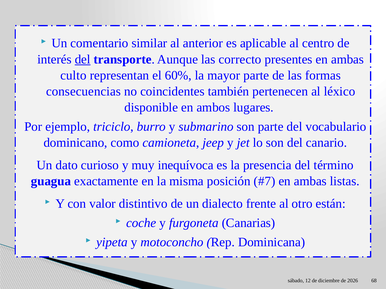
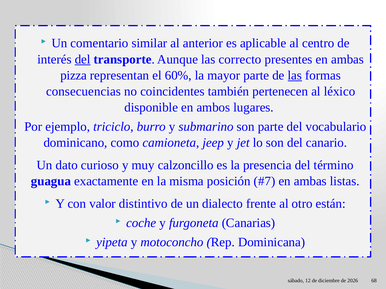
culto: culto -> pizza (74, 75)
las underline: none -> present (295, 75)
inequívoca: inequívoca -> calzoncillo (186, 165)
